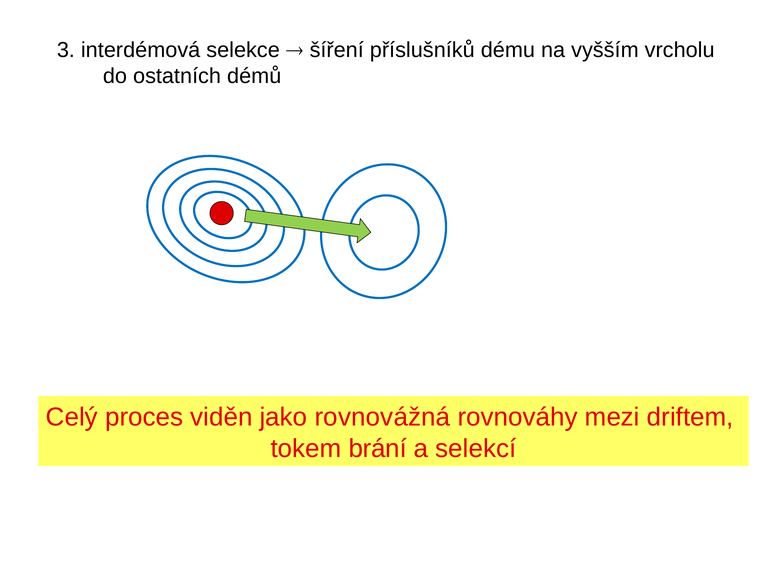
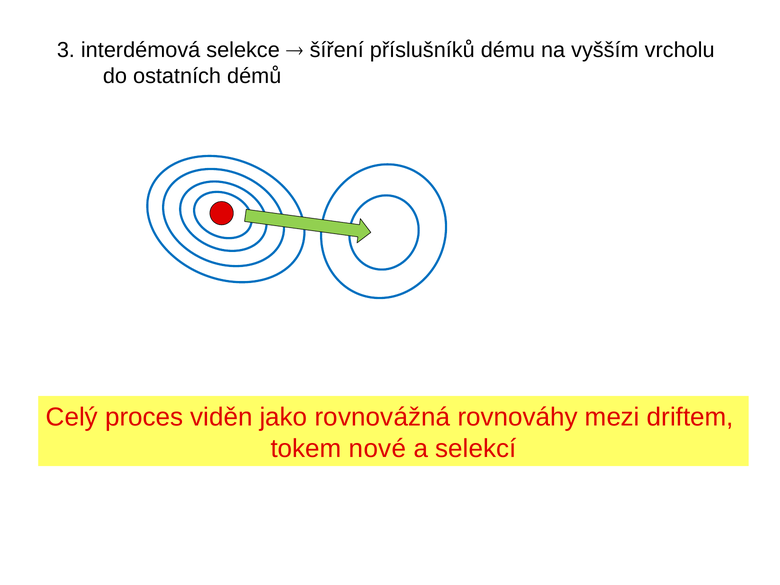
brání: brání -> nové (377, 448)
